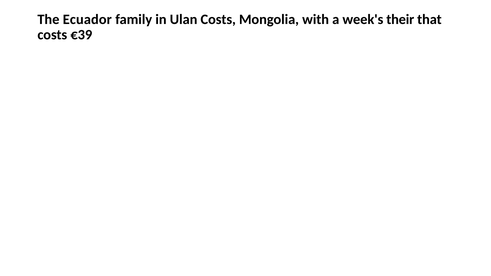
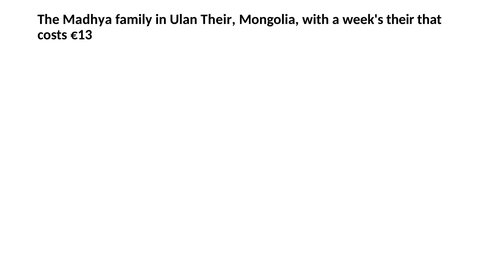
Ecuador: Ecuador -> Madhya (87, 19)
Ulan Costs: Costs -> Their (218, 19)
€39: €39 -> €13 (81, 35)
